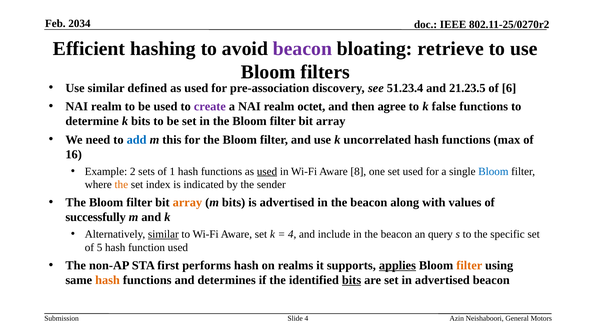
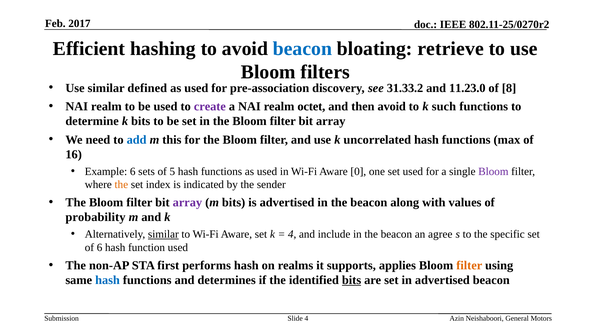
2034: 2034 -> 2017 (79, 23)
beacon colour: purple -> blue (302, 49)
51.23.4: 51.23.4 -> 31.33.2 (405, 88)
21.23.5: 21.23.5 -> 11.23.0 (467, 88)
6: 6 -> 8 (509, 88)
then agree: agree -> avoid (392, 107)
false: false -> such (444, 107)
Example 2: 2 -> 6 (133, 172)
1: 1 -> 5 (172, 172)
used underline: present -> none (267, 172)
8: 8 -> 0 (358, 172)
Bloom colour: blue -> purple (493, 172)
array colour: orange -> purple (187, 203)
successfully: successfully -> probability (95, 218)
query: query -> agree (440, 235)
of 5: 5 -> 6 (100, 248)
applies underline: present -> none (397, 266)
hash colour: orange -> blue (107, 280)
